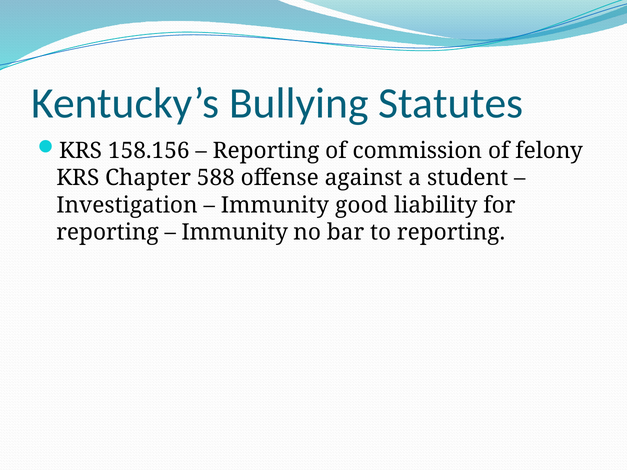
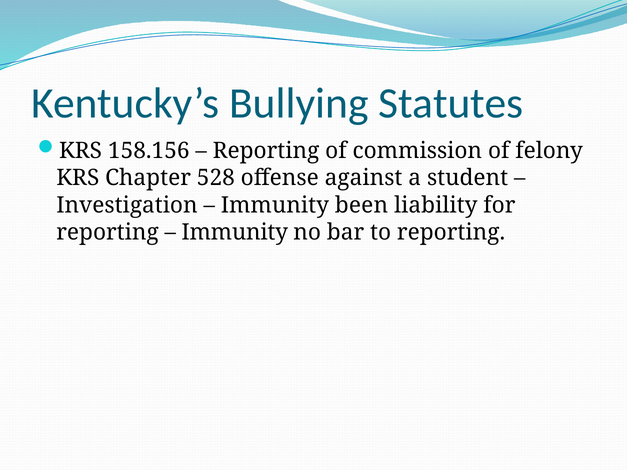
588: 588 -> 528 (216, 178)
good: good -> been (361, 205)
